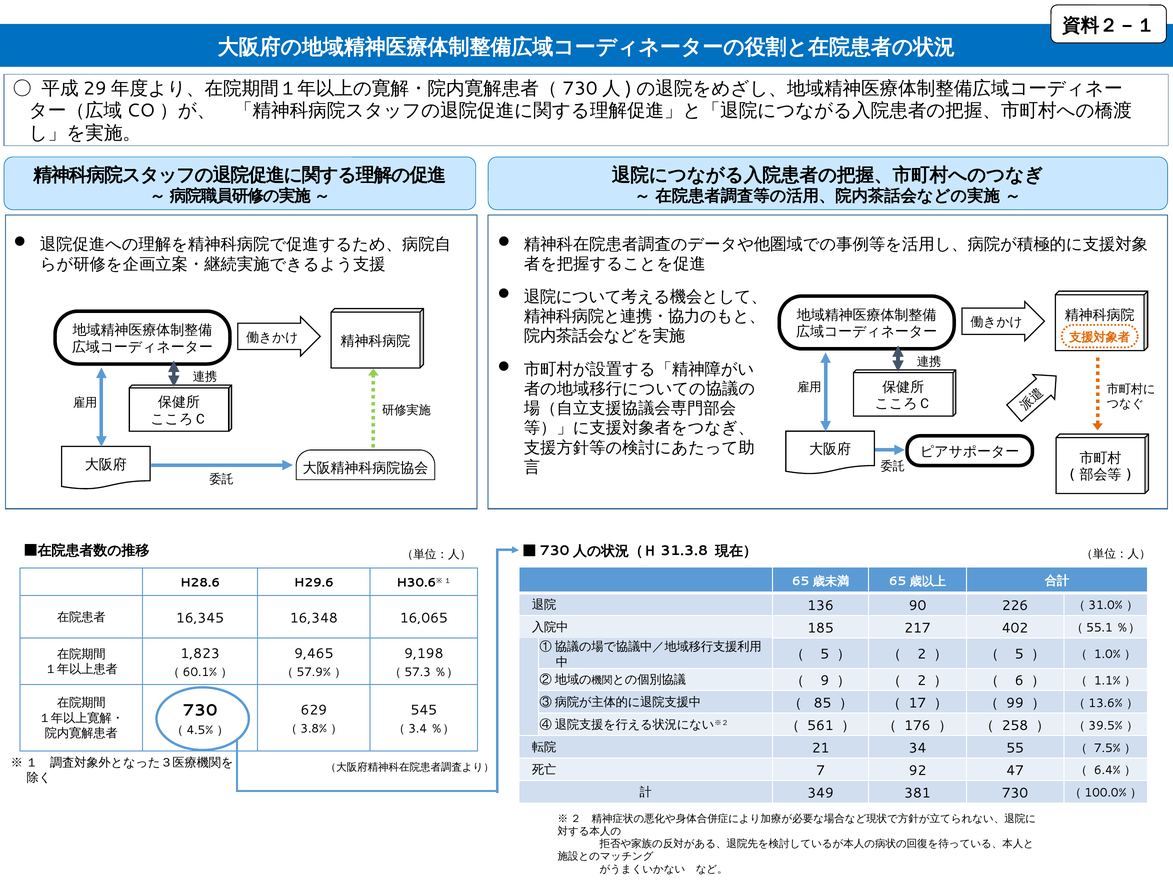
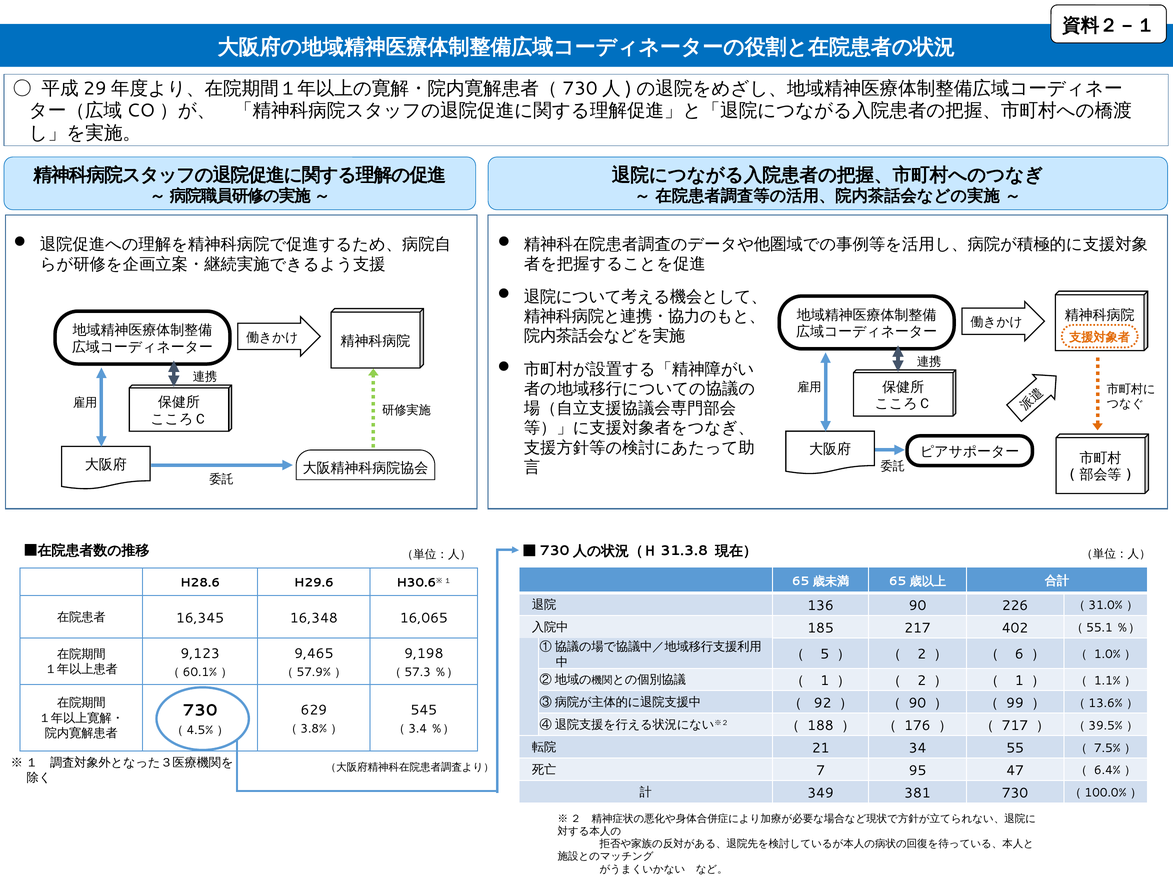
1,823: 1,823 -> 9,123 (200, 654)
5: 5 -> 6 (1019, 654)
9: 9 -> 1 (825, 680)
6: 6 -> 1 (1019, 680)
85: 85 -> 92 (823, 703)
17: 17 -> 90 (917, 703)
561: 561 -> 188 (820, 725)
258: 258 -> 717 (1015, 725)
92: 92 -> 95 (918, 770)
